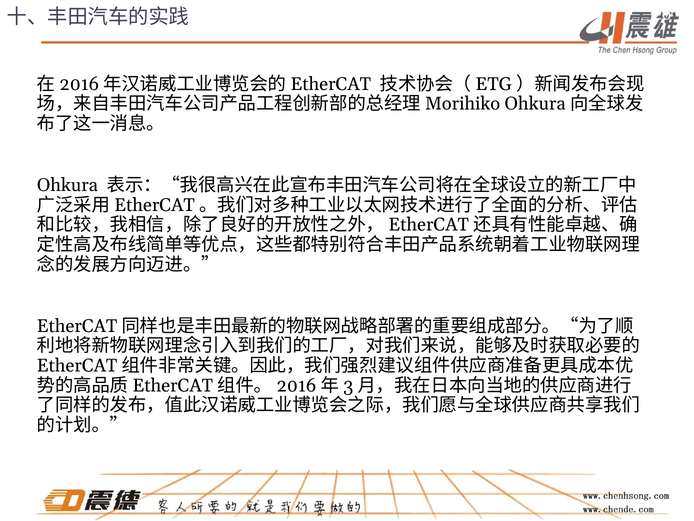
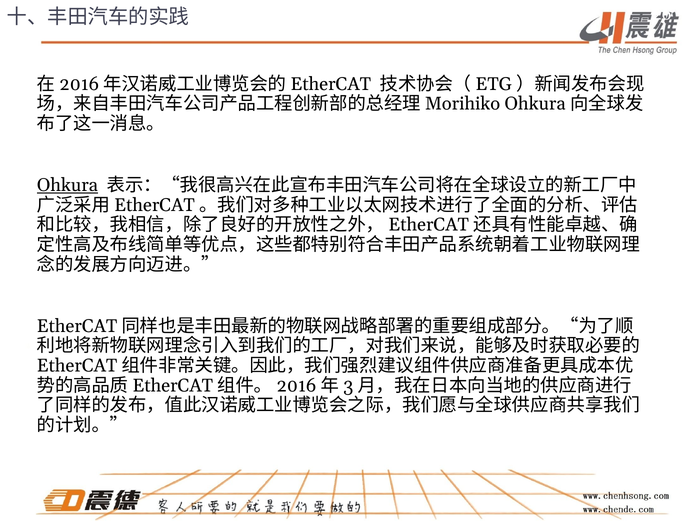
Ohkura underline: none -> present (67, 185)
